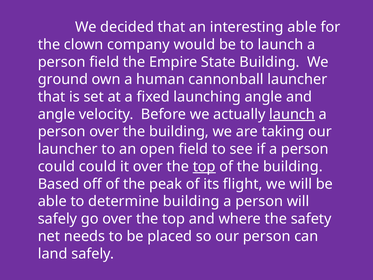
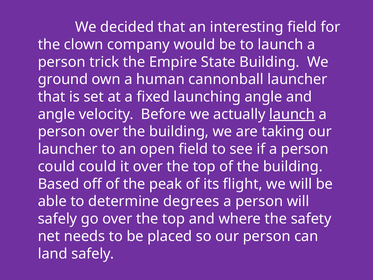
interesting able: able -> field (302, 27)
person field: field -> trick (104, 62)
top underline: present -> none (204, 166)
determine building: building -> degrees (191, 201)
